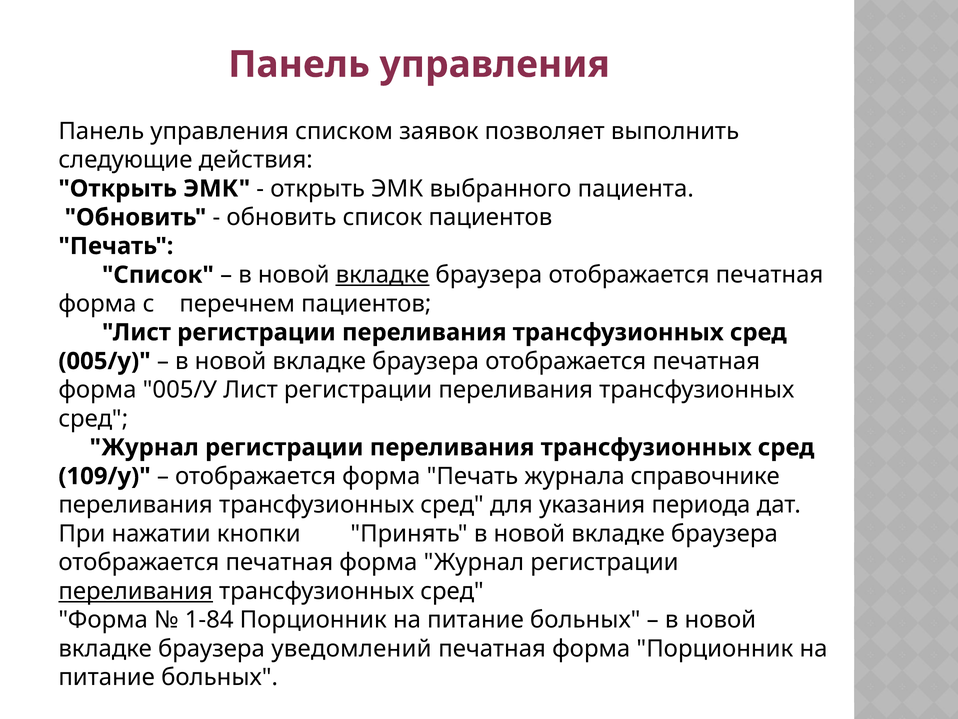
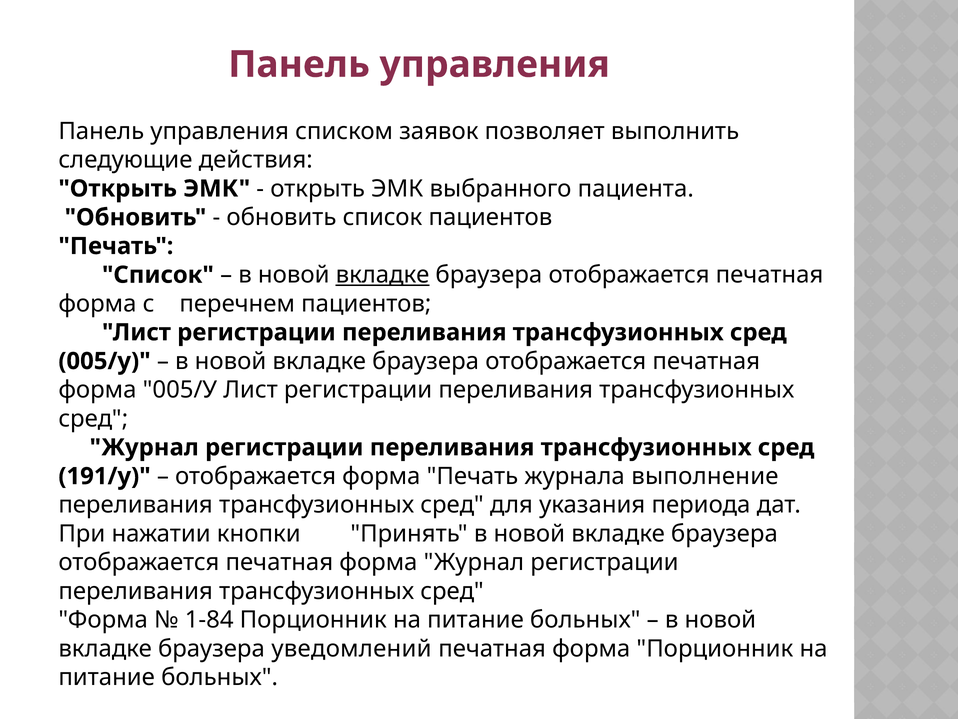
109/у: 109/у -> 191/у (105, 476)
справочнике: справочнике -> выполнение (705, 476)
переливания underline: present -> none (136, 591)
